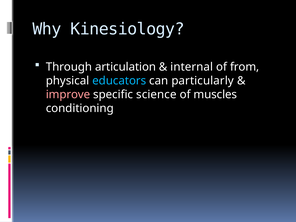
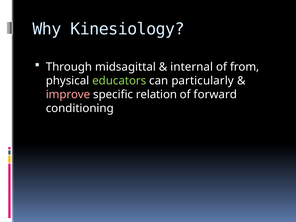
articulation: articulation -> midsagittal (126, 67)
educators colour: light blue -> light green (119, 81)
science: science -> relation (156, 95)
muscles: muscles -> forward (215, 95)
